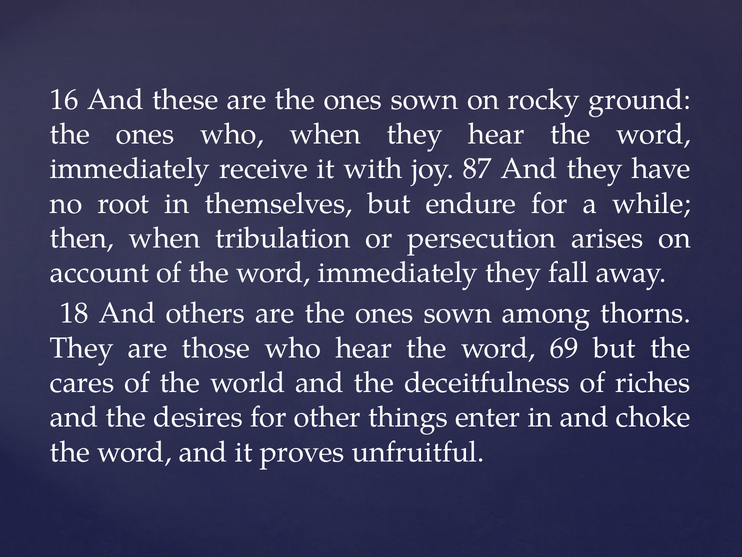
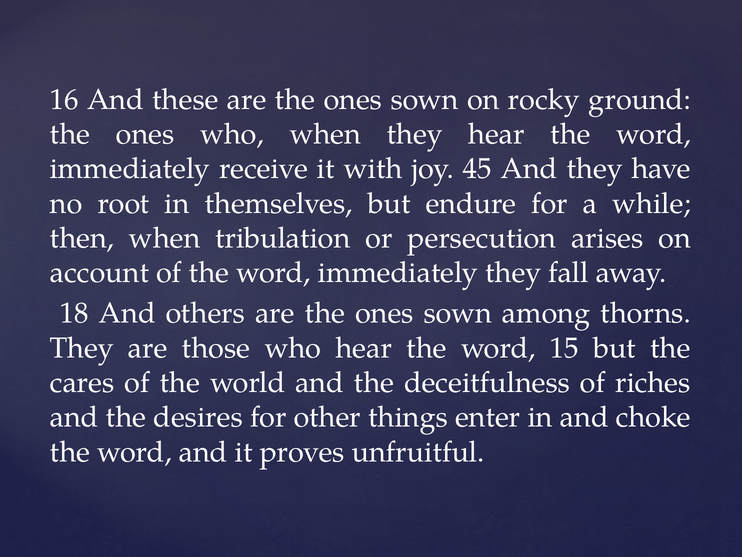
87: 87 -> 45 (477, 169)
69: 69 -> 15 (564, 348)
